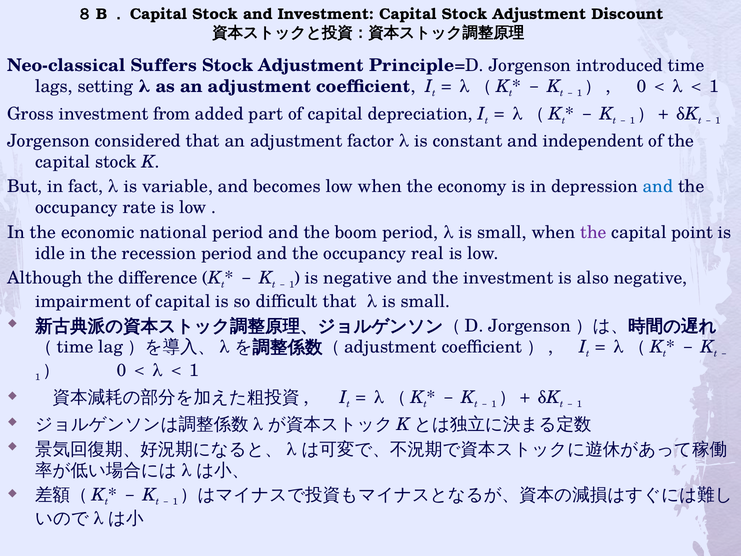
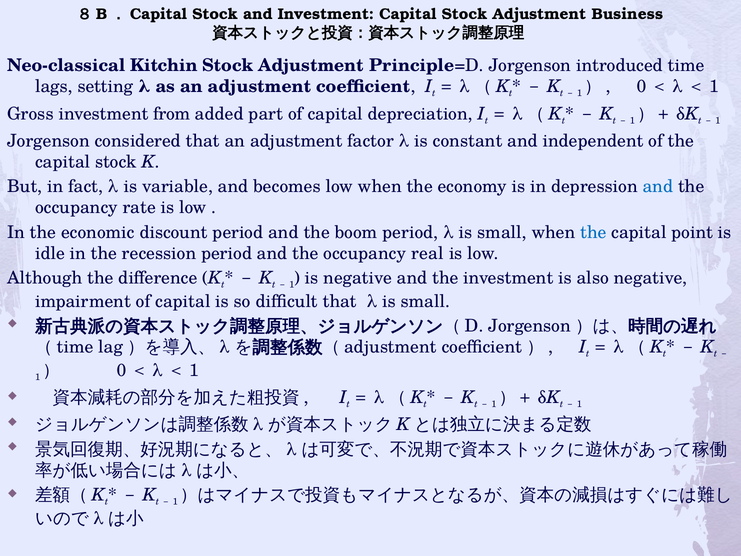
Discount: Discount -> Business (627, 14)
Suffers: Suffers -> Kitchin (164, 66)
national: national -> discount (174, 232)
the colour: purple -> blue (593, 232)
